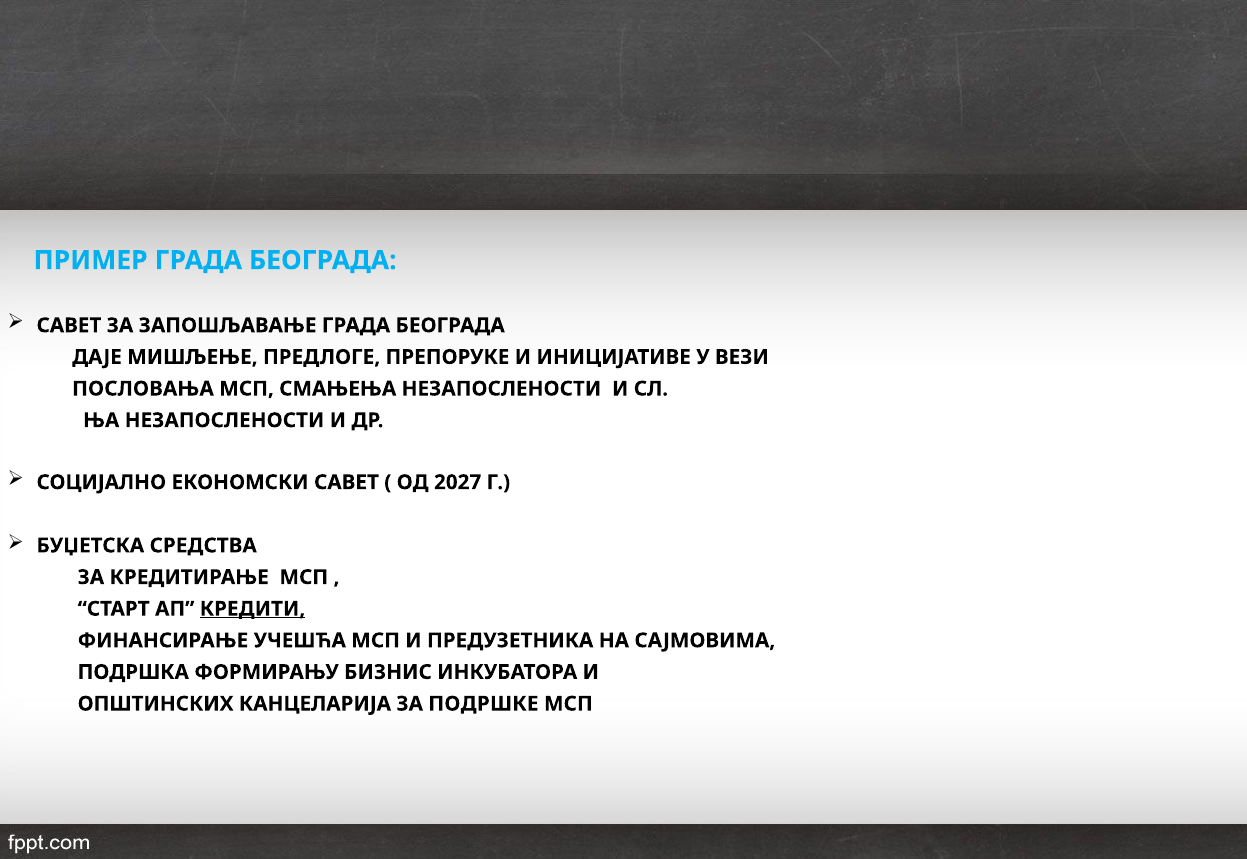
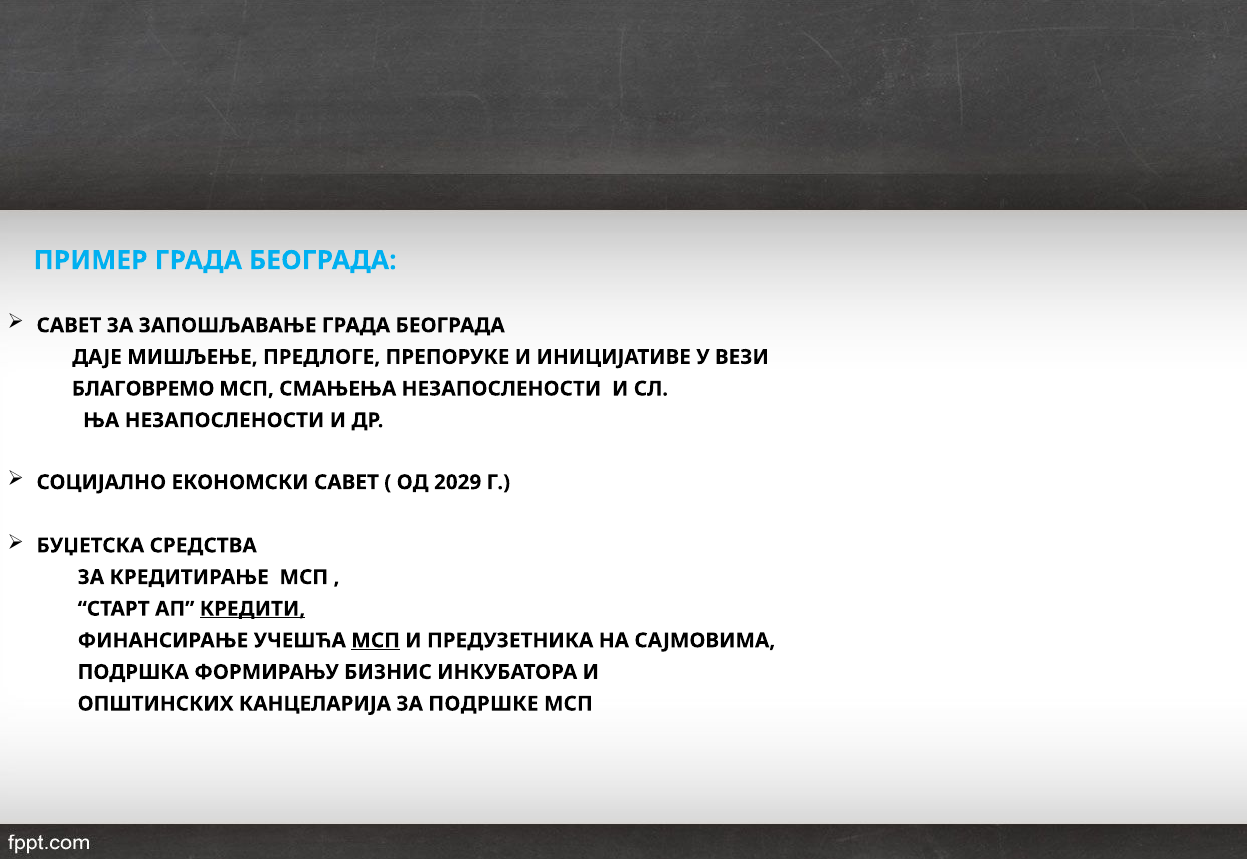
ПОСЛОВАЊА: ПОСЛОВАЊА -> БЛАГОВРЕМО (143, 389)
2027: 2027 -> 2029 (458, 482)
МСП underline: none -> present (376, 641)
